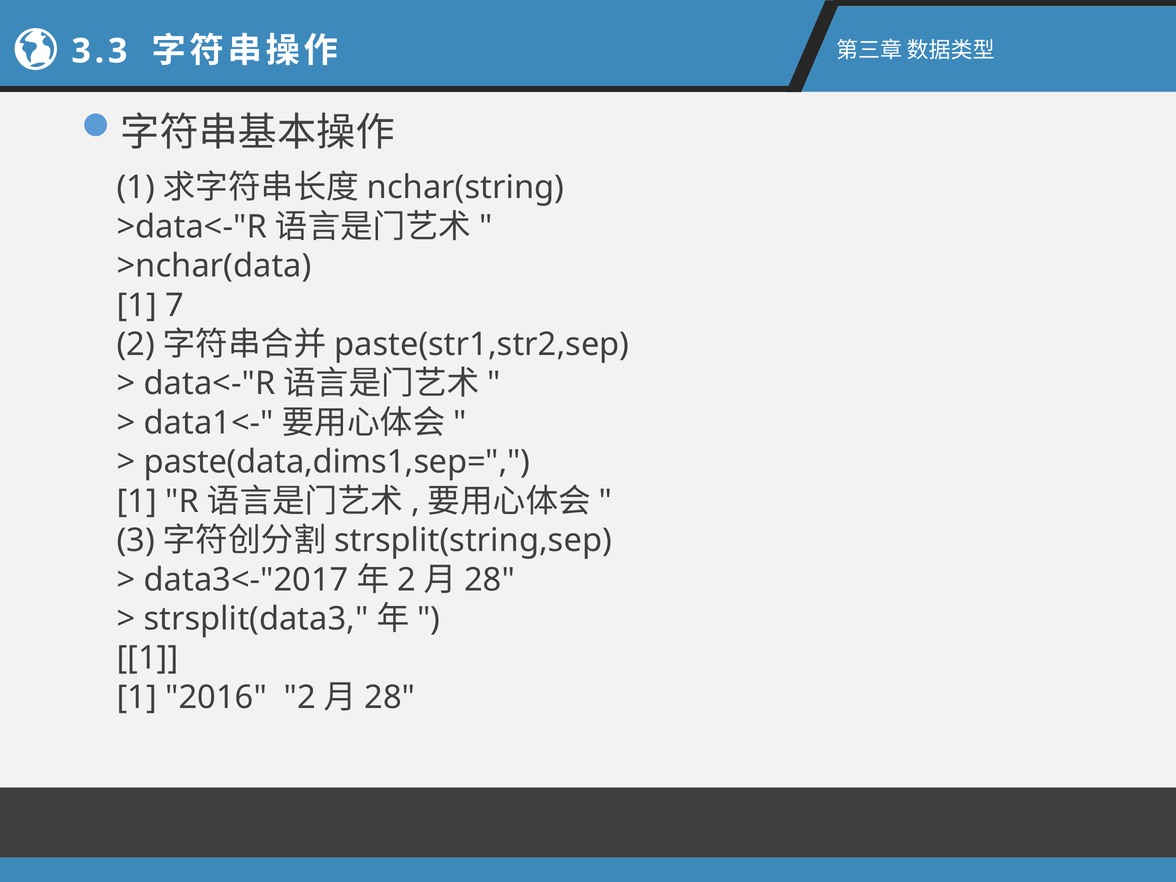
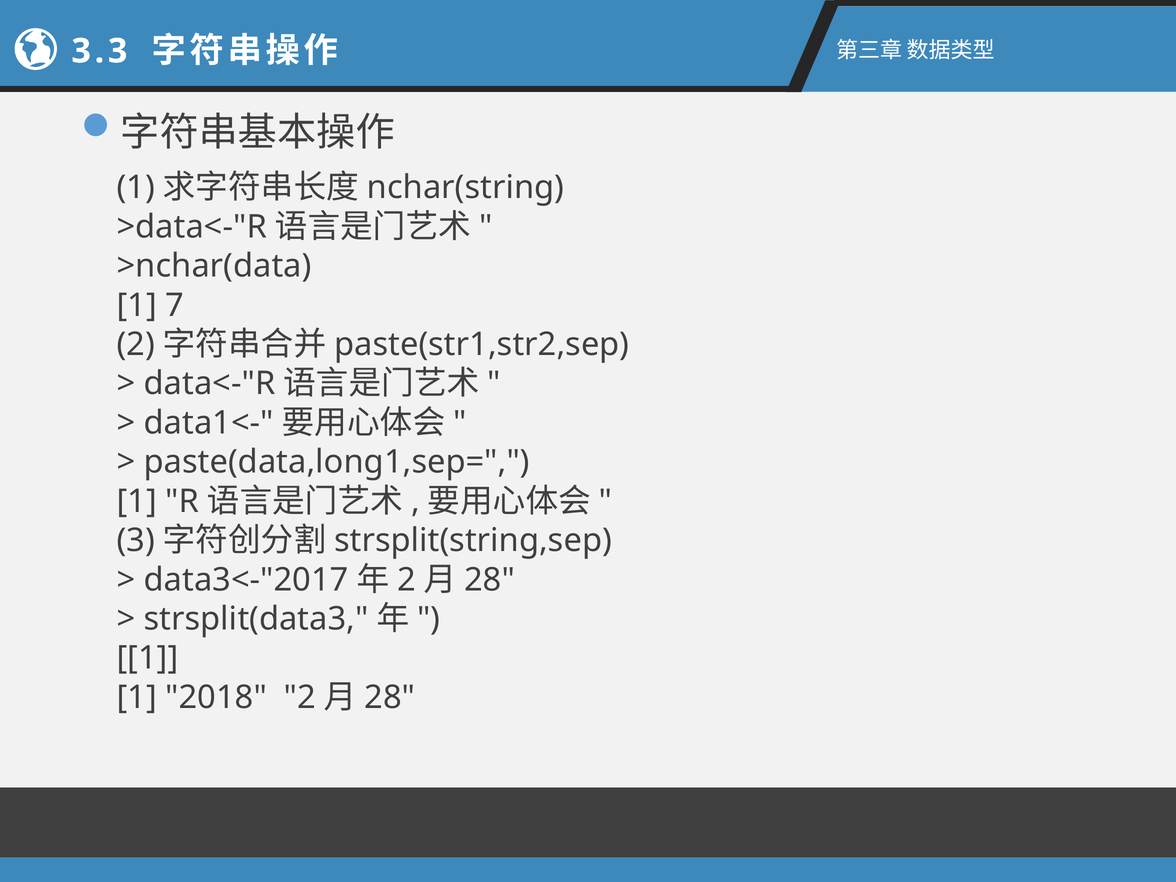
paste(data,dims1,sep=: paste(data,dims1,sep= -> paste(data,long1,sep= (337, 462)
2016: 2016 -> 2018 (216, 697)
